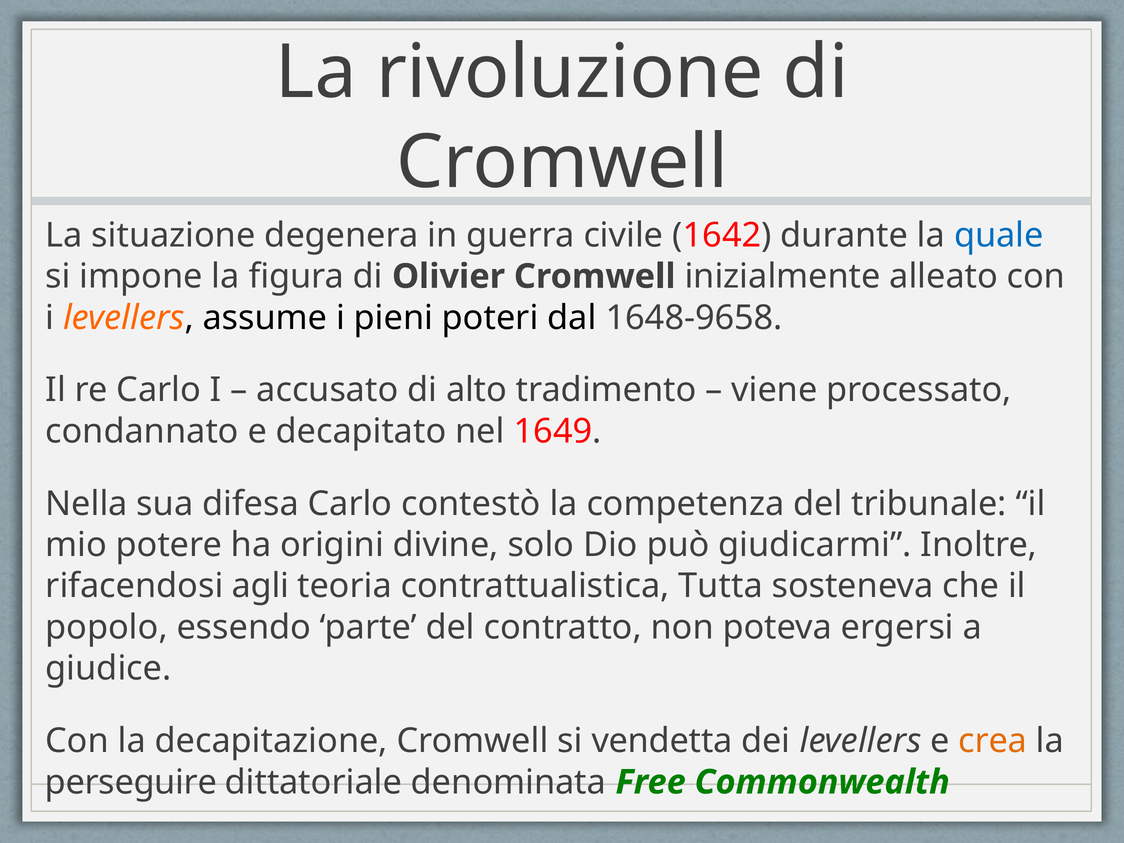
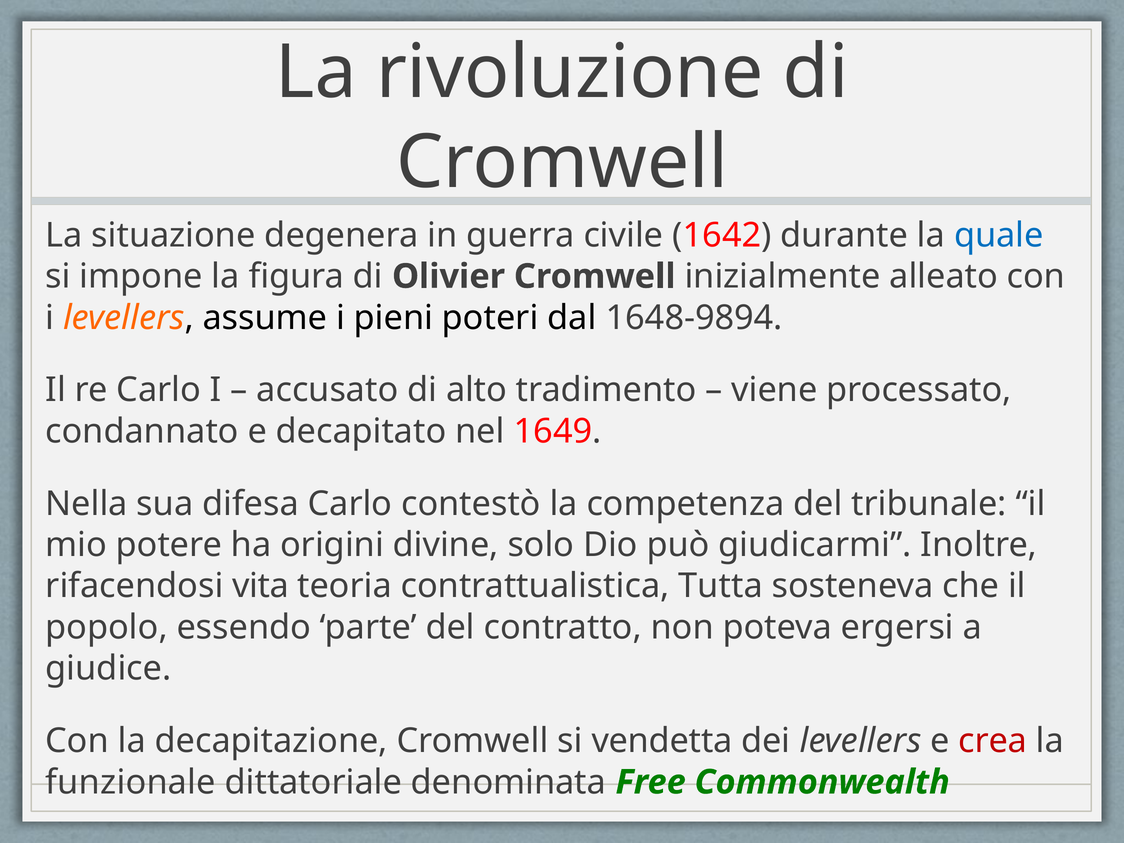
1648-9658: 1648-9658 -> 1648-9894 (694, 318)
agli: agli -> vita (260, 586)
crea colour: orange -> red (993, 741)
perseguire: perseguire -> funzionale (131, 782)
